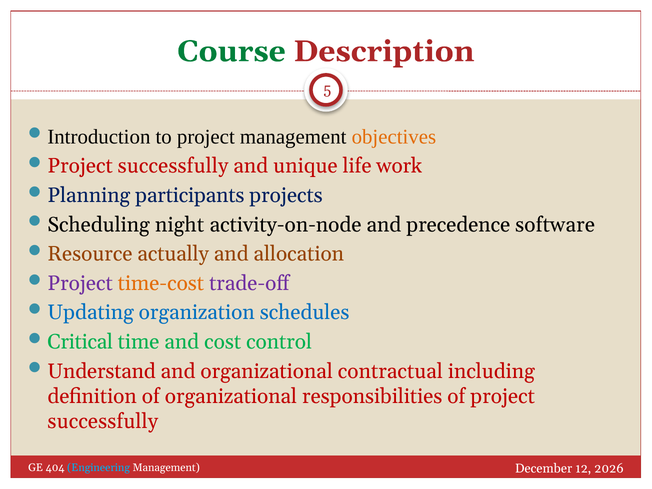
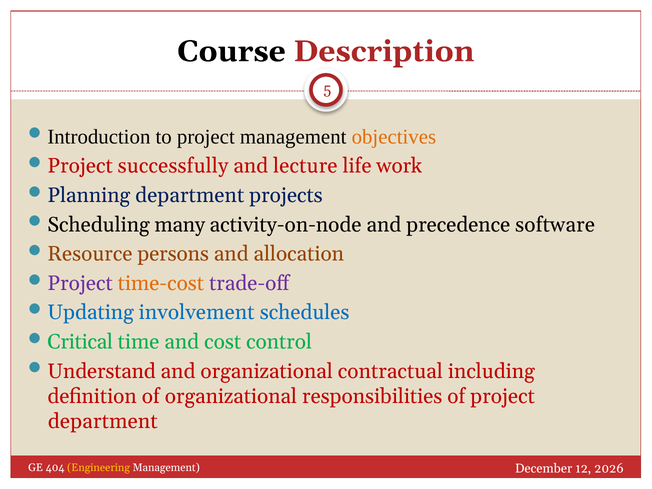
Course colour: green -> black (231, 51)
unique: unique -> lecture (305, 166)
Planning participants: participants -> department (190, 195)
night: night -> many (180, 225)
actually: actually -> persons (173, 254)
organization: organization -> involvement (197, 313)
successfully: successfully -> department (103, 421)
Engineering colour: light blue -> yellow (99, 468)
